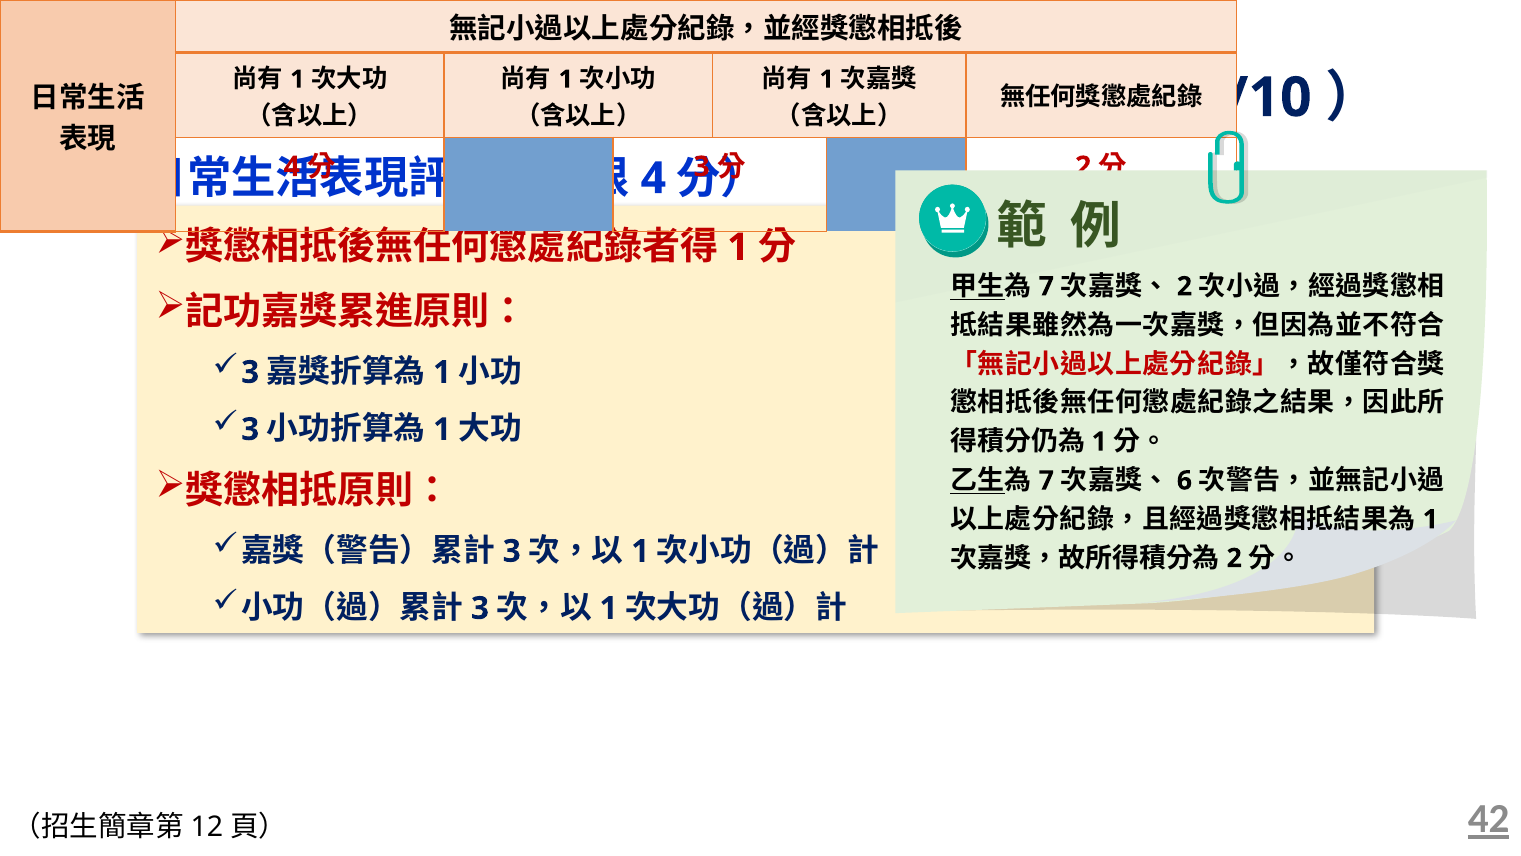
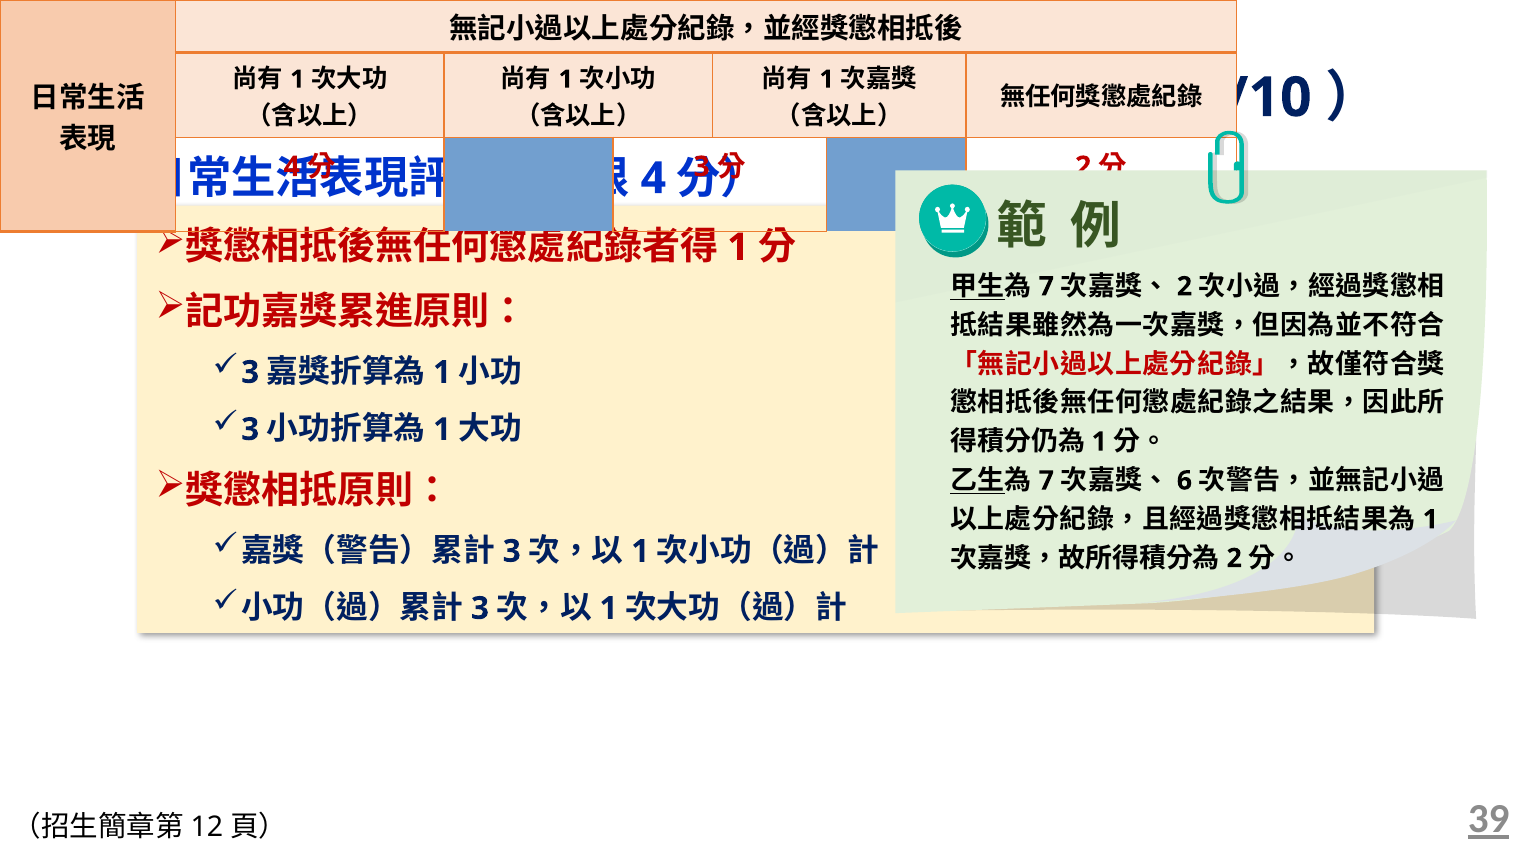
42: 42 -> 39 (1489, 818)
